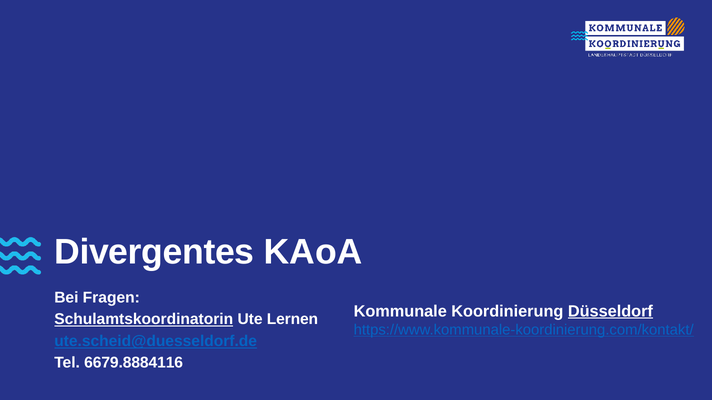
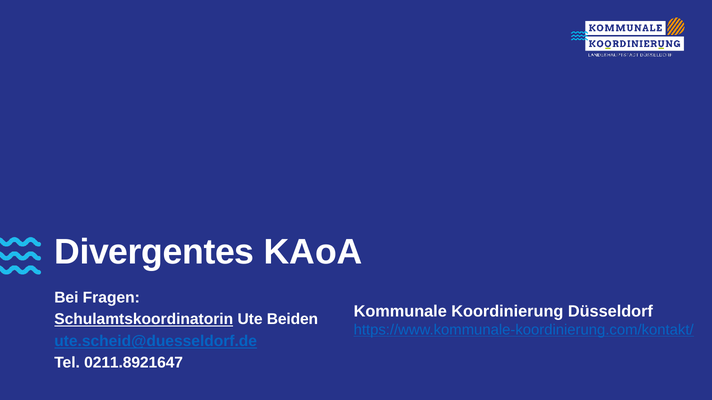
Düsseldorf underline: present -> none (610, 312)
Lernen: Lernen -> Beiden (292, 320)
6679.8884116: 6679.8884116 -> 0211.8921647 (134, 363)
